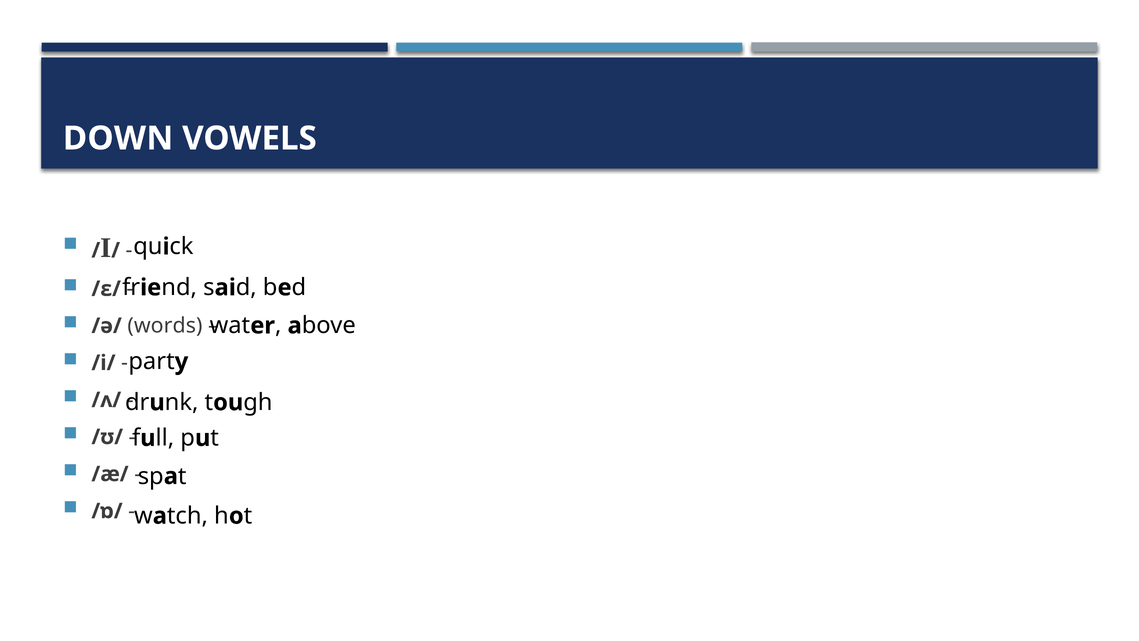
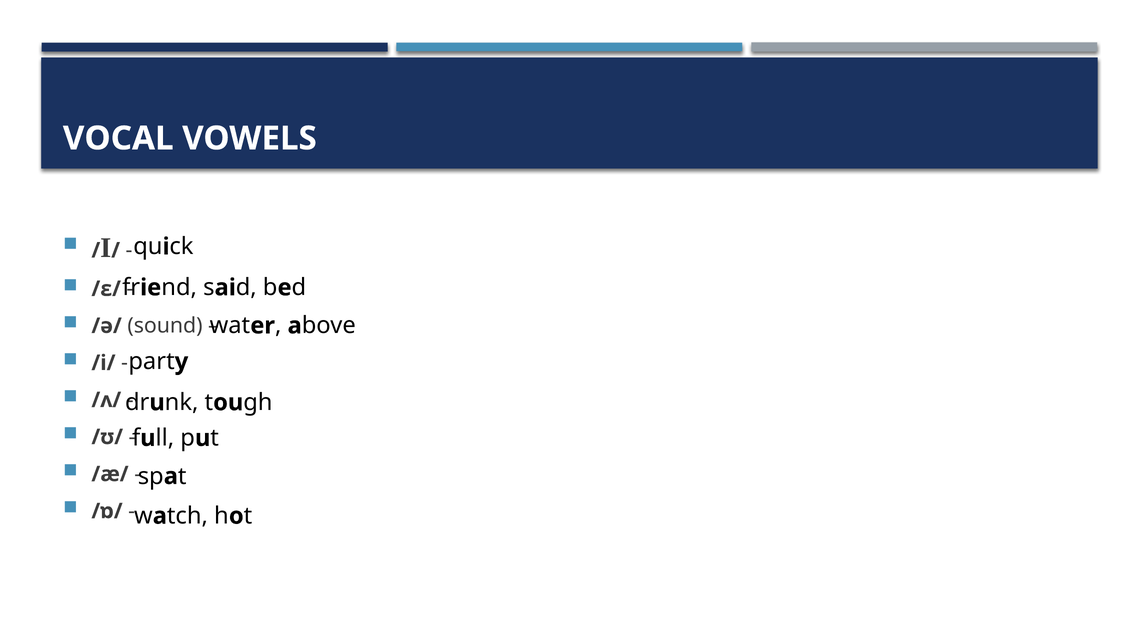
DOWN: DOWN -> VOCAL (118, 138)
words: words -> sound (165, 326)
